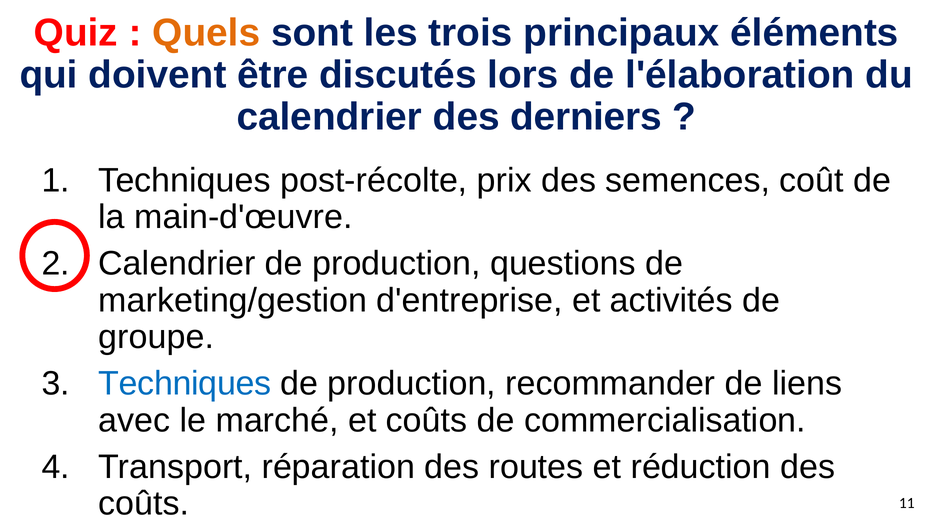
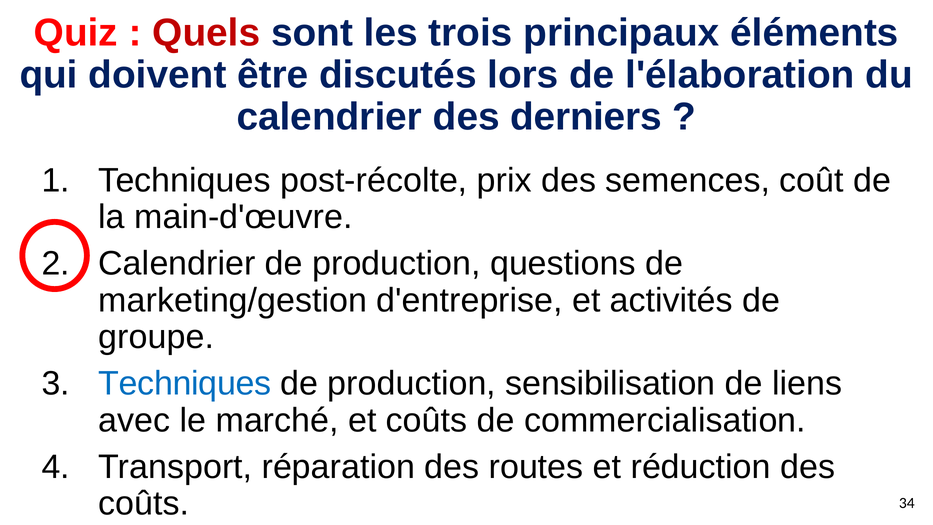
Quels colour: orange -> red (206, 33)
recommander: recommander -> sensibilisation (610, 383)
11: 11 -> 34 (907, 503)
